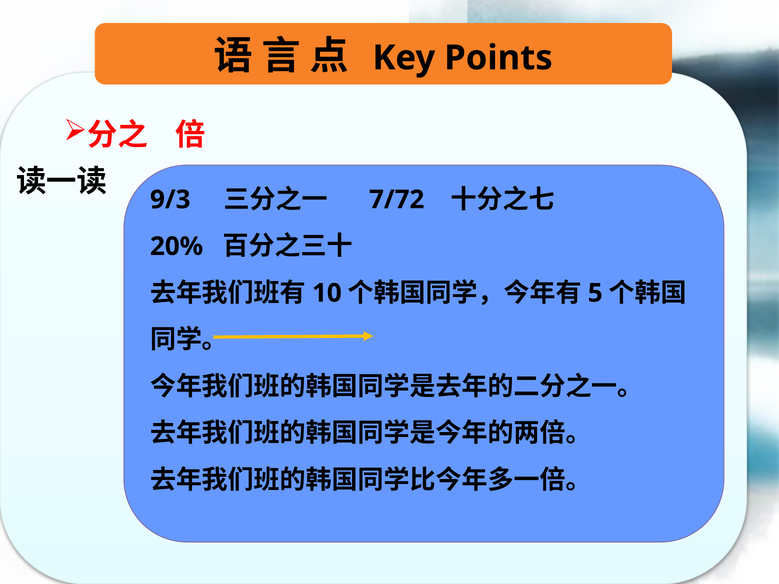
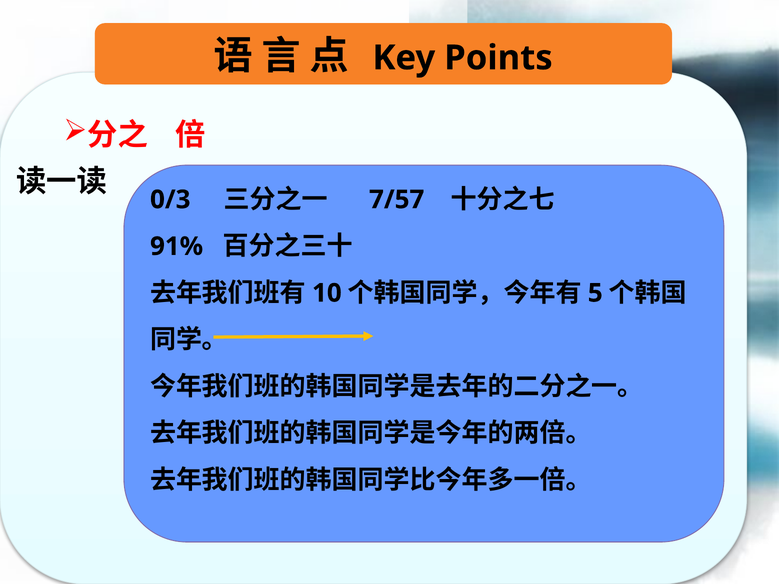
9/3: 9/3 -> 0/3 (170, 200)
7/72: 7/72 -> 7/57 (397, 200)
20%: 20% -> 91% (177, 246)
